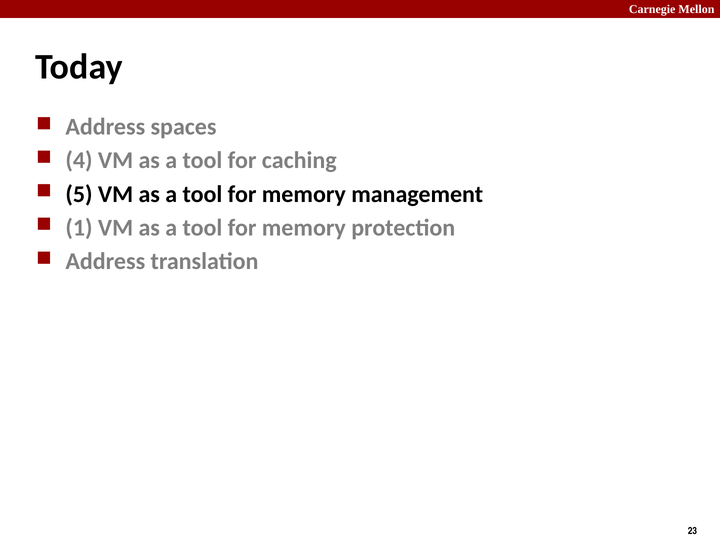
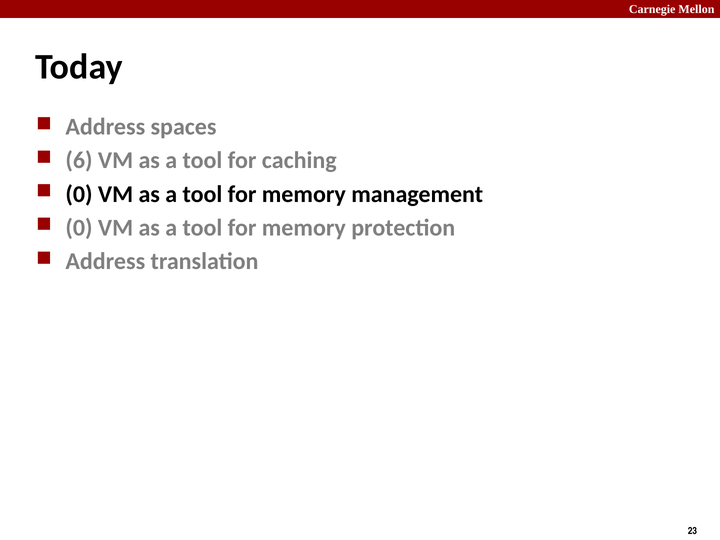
4: 4 -> 6 (79, 161)
5: 5 -> 0 (79, 194)
1: 1 -> 0 (79, 228)
